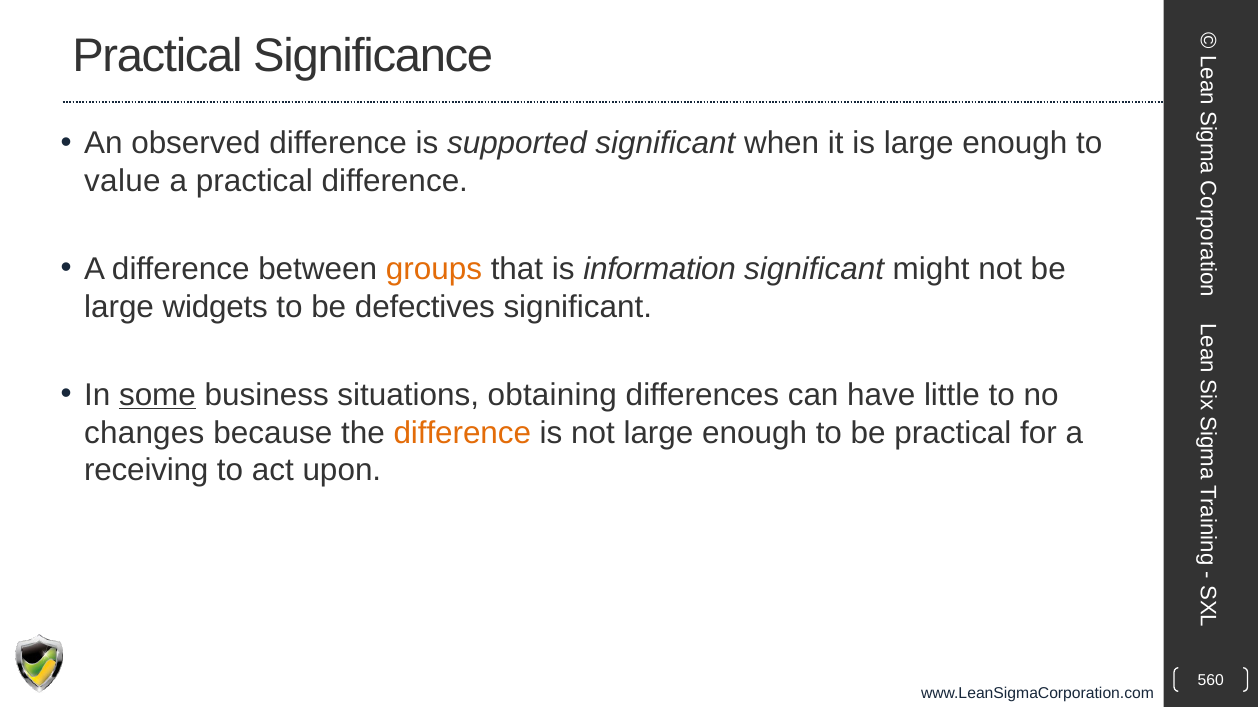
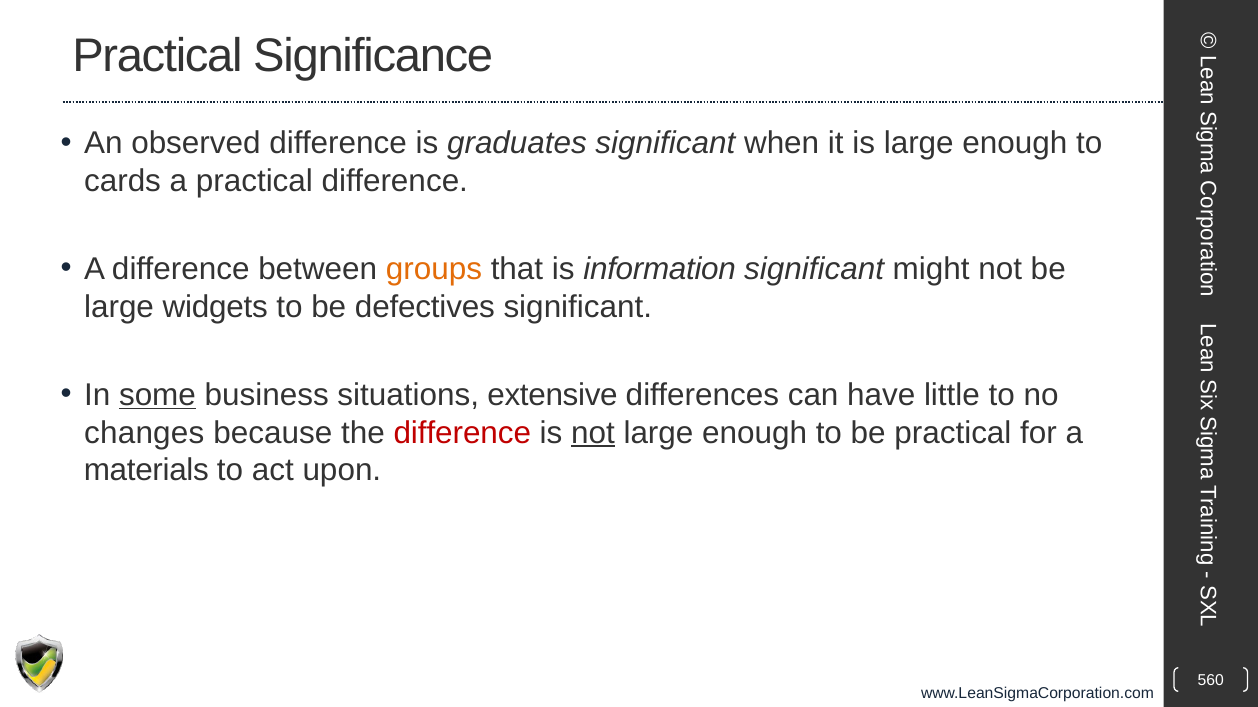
supported: supported -> graduates (517, 144)
value: value -> cards (123, 181)
obtaining: obtaining -> extensive (553, 395)
difference colour: orange -> red (462, 433)
not underline: none -> present (593, 433)
receiving: receiving -> materials (146, 471)
